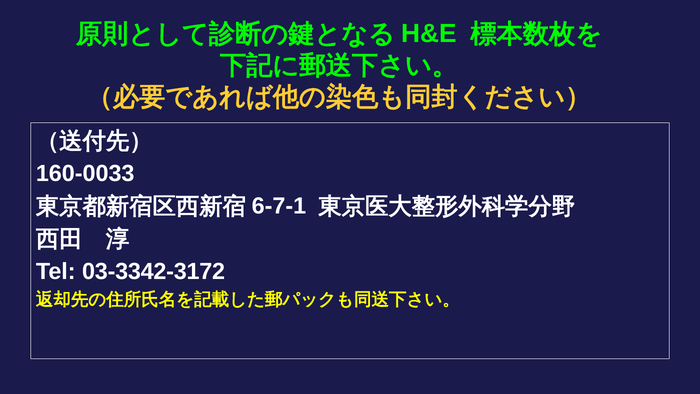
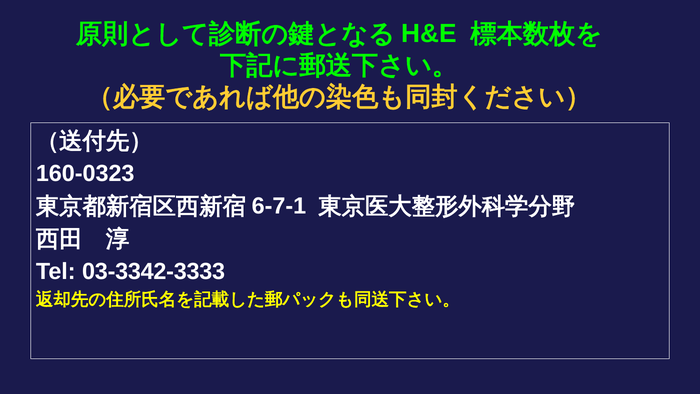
160-0033: 160-0033 -> 160-0323 (85, 173)
03-3342-3172: 03-3342-3172 -> 03-3342-3333 (154, 271)
